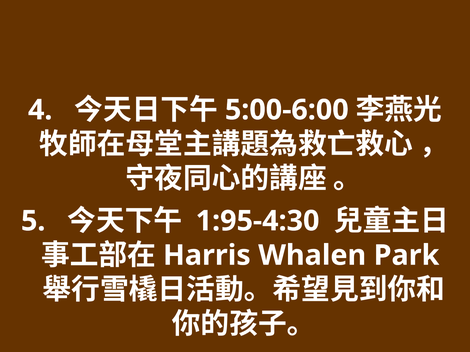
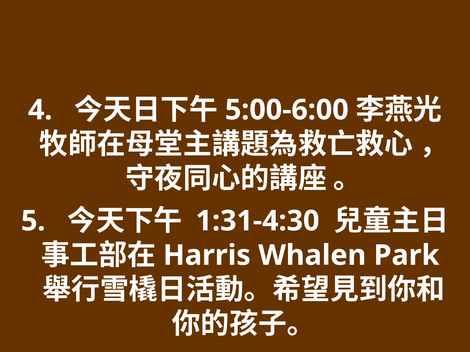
1:95-4:30: 1:95-4:30 -> 1:31-4:30 (258, 221)
